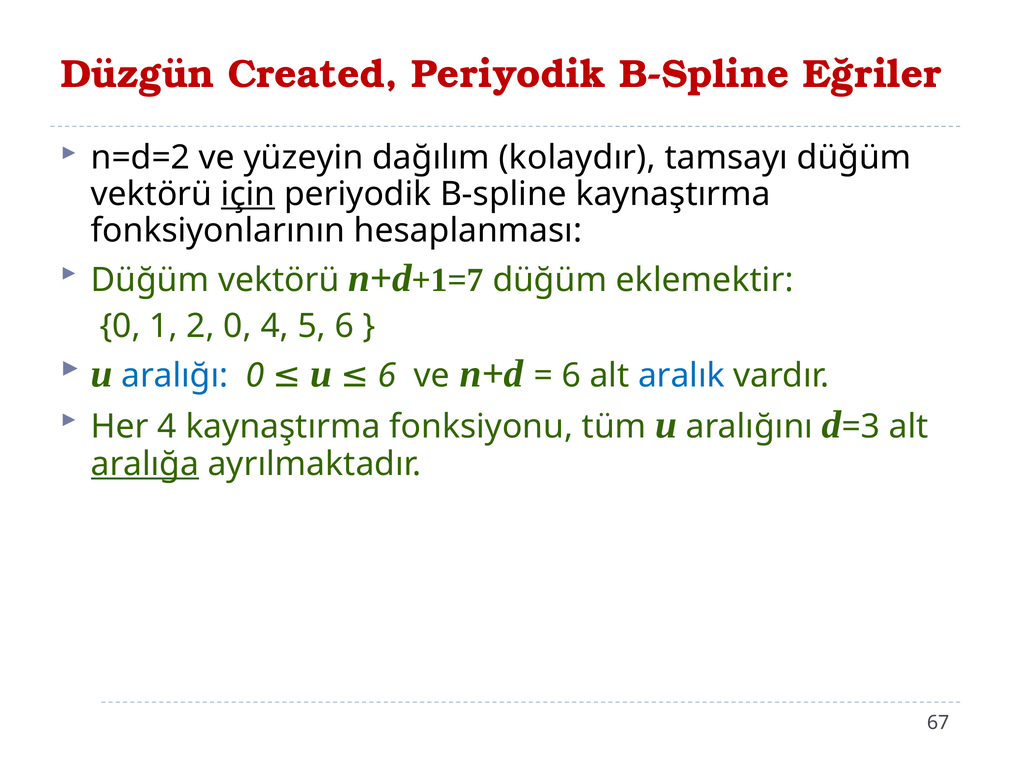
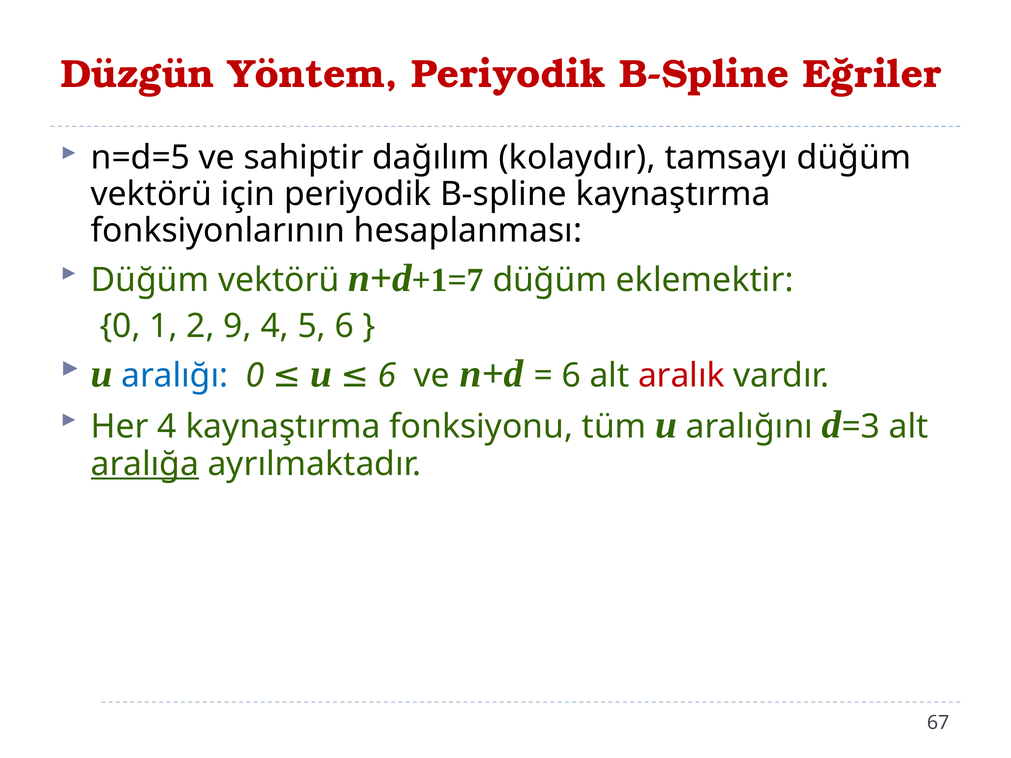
Created: Created -> Yöntem (313, 74)
n=d=2: n=d=2 -> n=d=5 (140, 158)
yüzeyin: yüzeyin -> sahiptir (304, 158)
için underline: present -> none (248, 194)
2 0: 0 -> 9 (238, 326)
aralık colour: blue -> red (681, 376)
